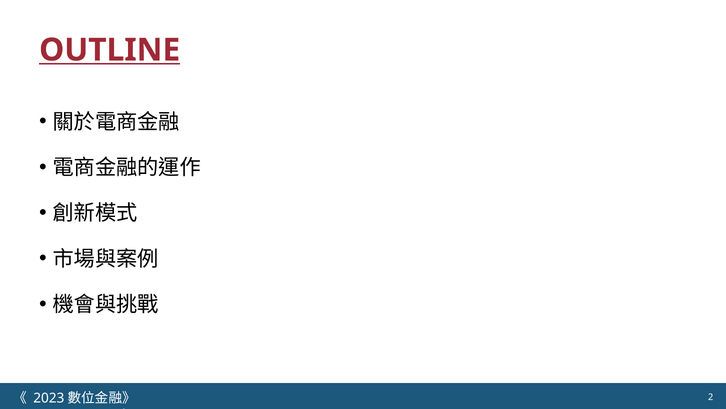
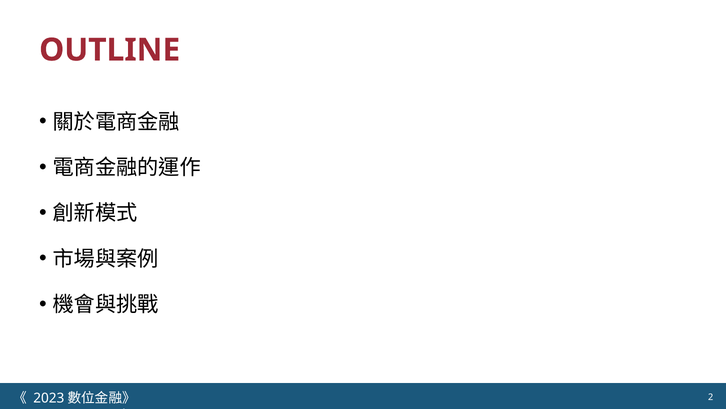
OUTLINE underline: present -> none (110, 50)
